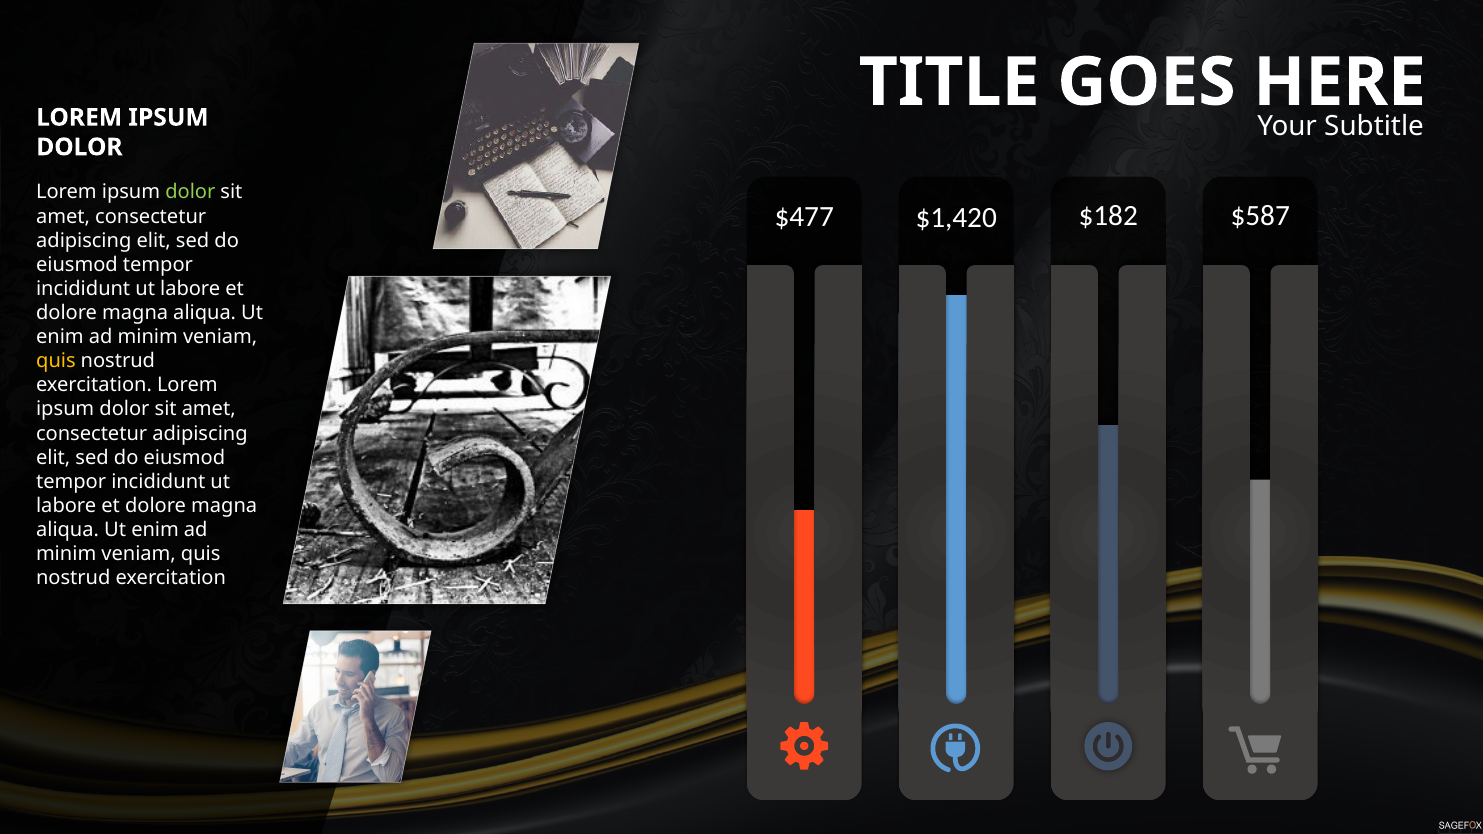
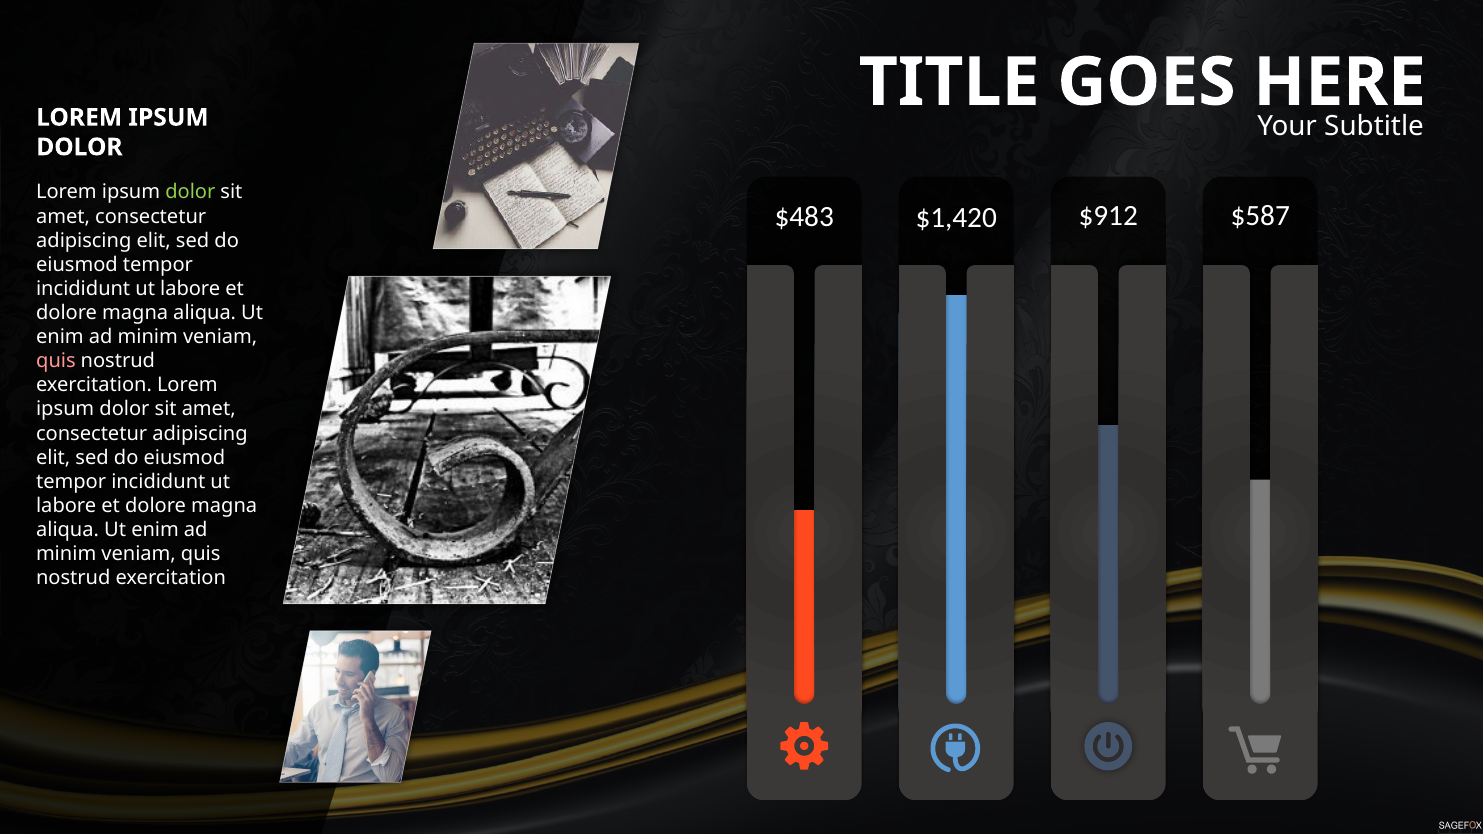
$477: $477 -> $483 (804, 216)
$182: $182 -> $912 (1108, 216)
quis colour: yellow -> pink (56, 361)
